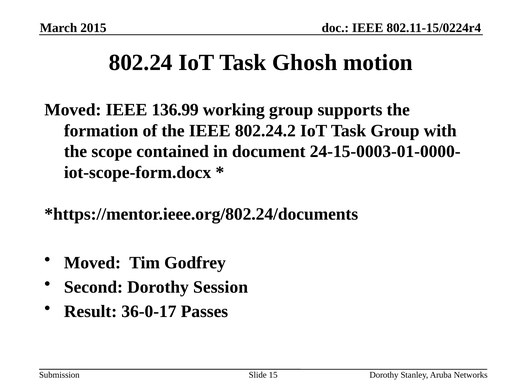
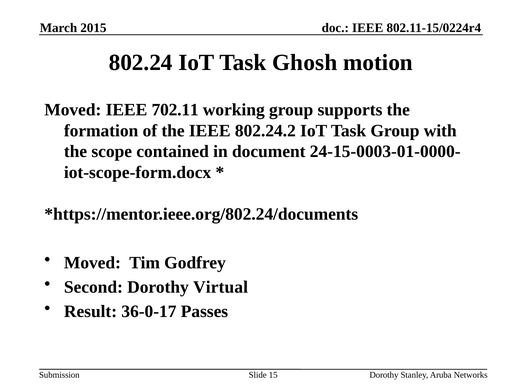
136.99: 136.99 -> 702.11 (175, 110)
Session: Session -> Virtual (221, 287)
